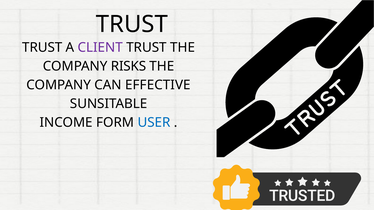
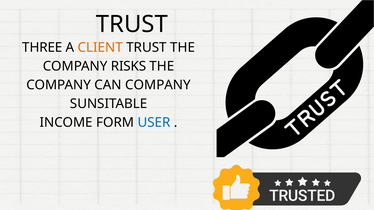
TRUST: TRUST -> THREE (42, 48)
CLIENT colour: purple -> orange (100, 48)
CAN EFFECTIVE: EFFECTIVE -> COMPANY (158, 85)
